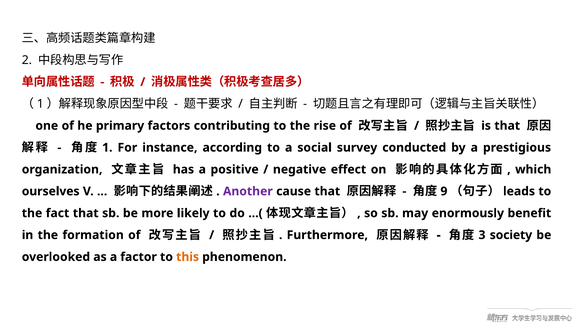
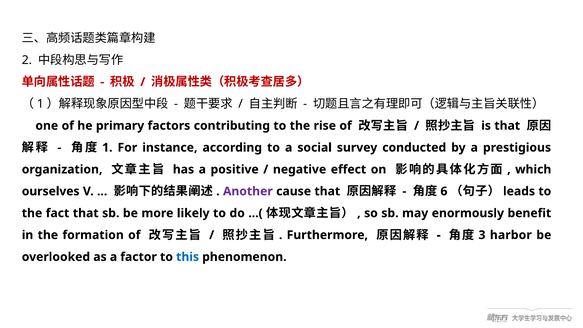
9: 9 -> 6 (444, 191)
society: society -> harbor (511, 235)
this colour: orange -> blue (188, 257)
